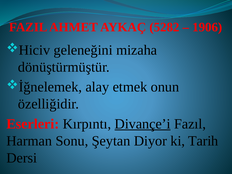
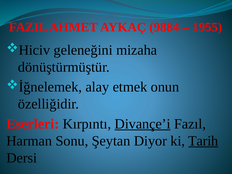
5282: 5282 -> 9884 (164, 27)
1906: 1906 -> 1955 (207, 27)
Tarih underline: none -> present (203, 141)
